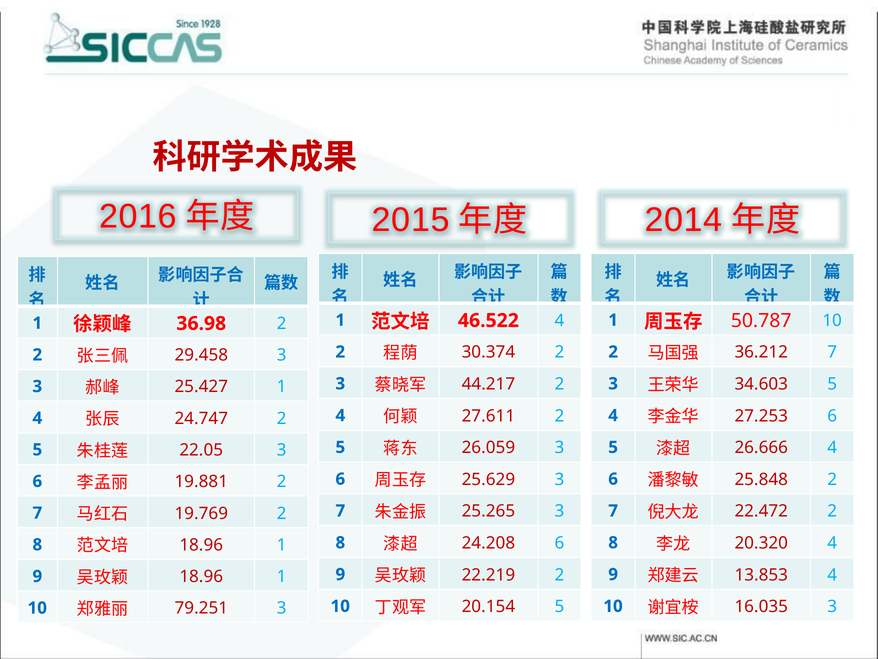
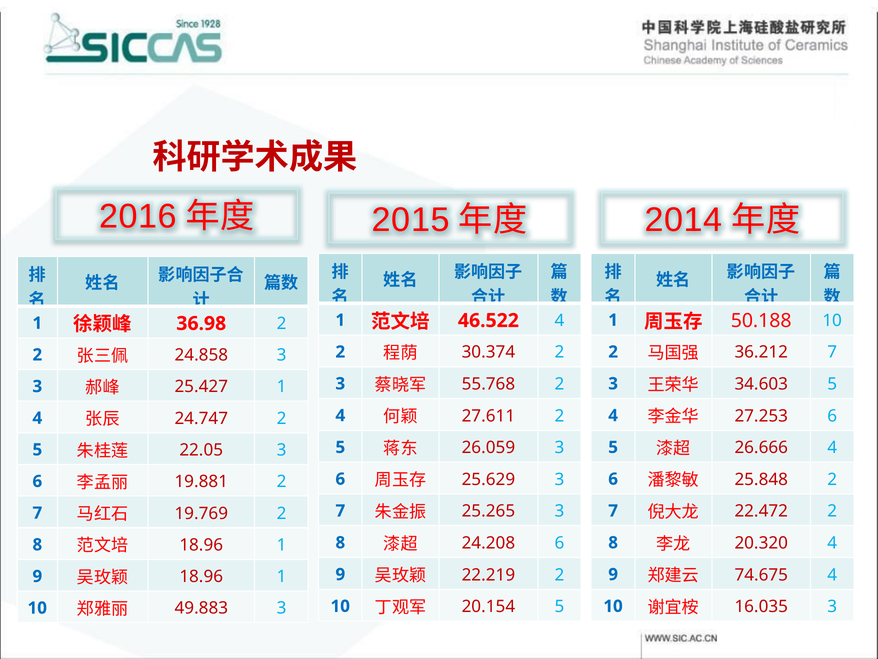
50.787: 50.787 -> 50.188 (761, 320)
29.458: 29.458 -> 24.858 (201, 355)
44.217: 44.217 -> 55.768 (488, 384)
13.853: 13.853 -> 74.675 (761, 574)
79.251: 79.251 -> 49.883 (201, 608)
